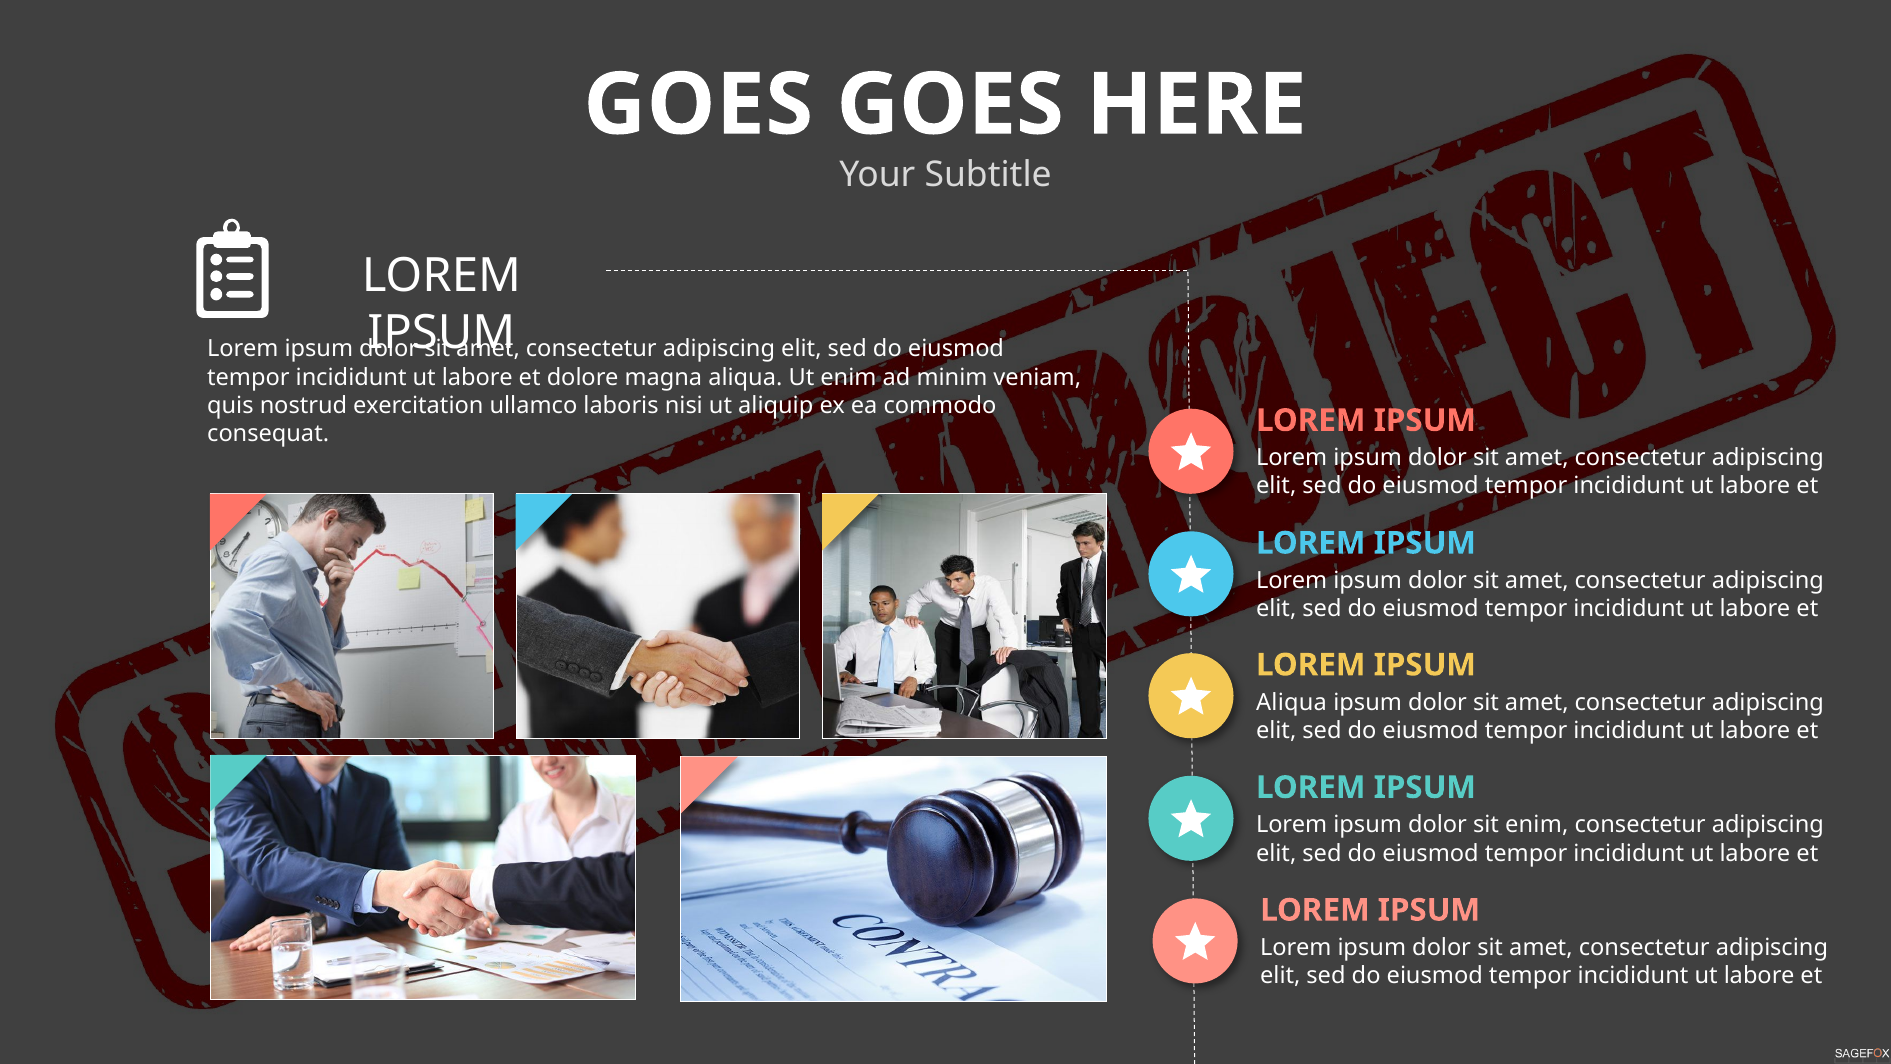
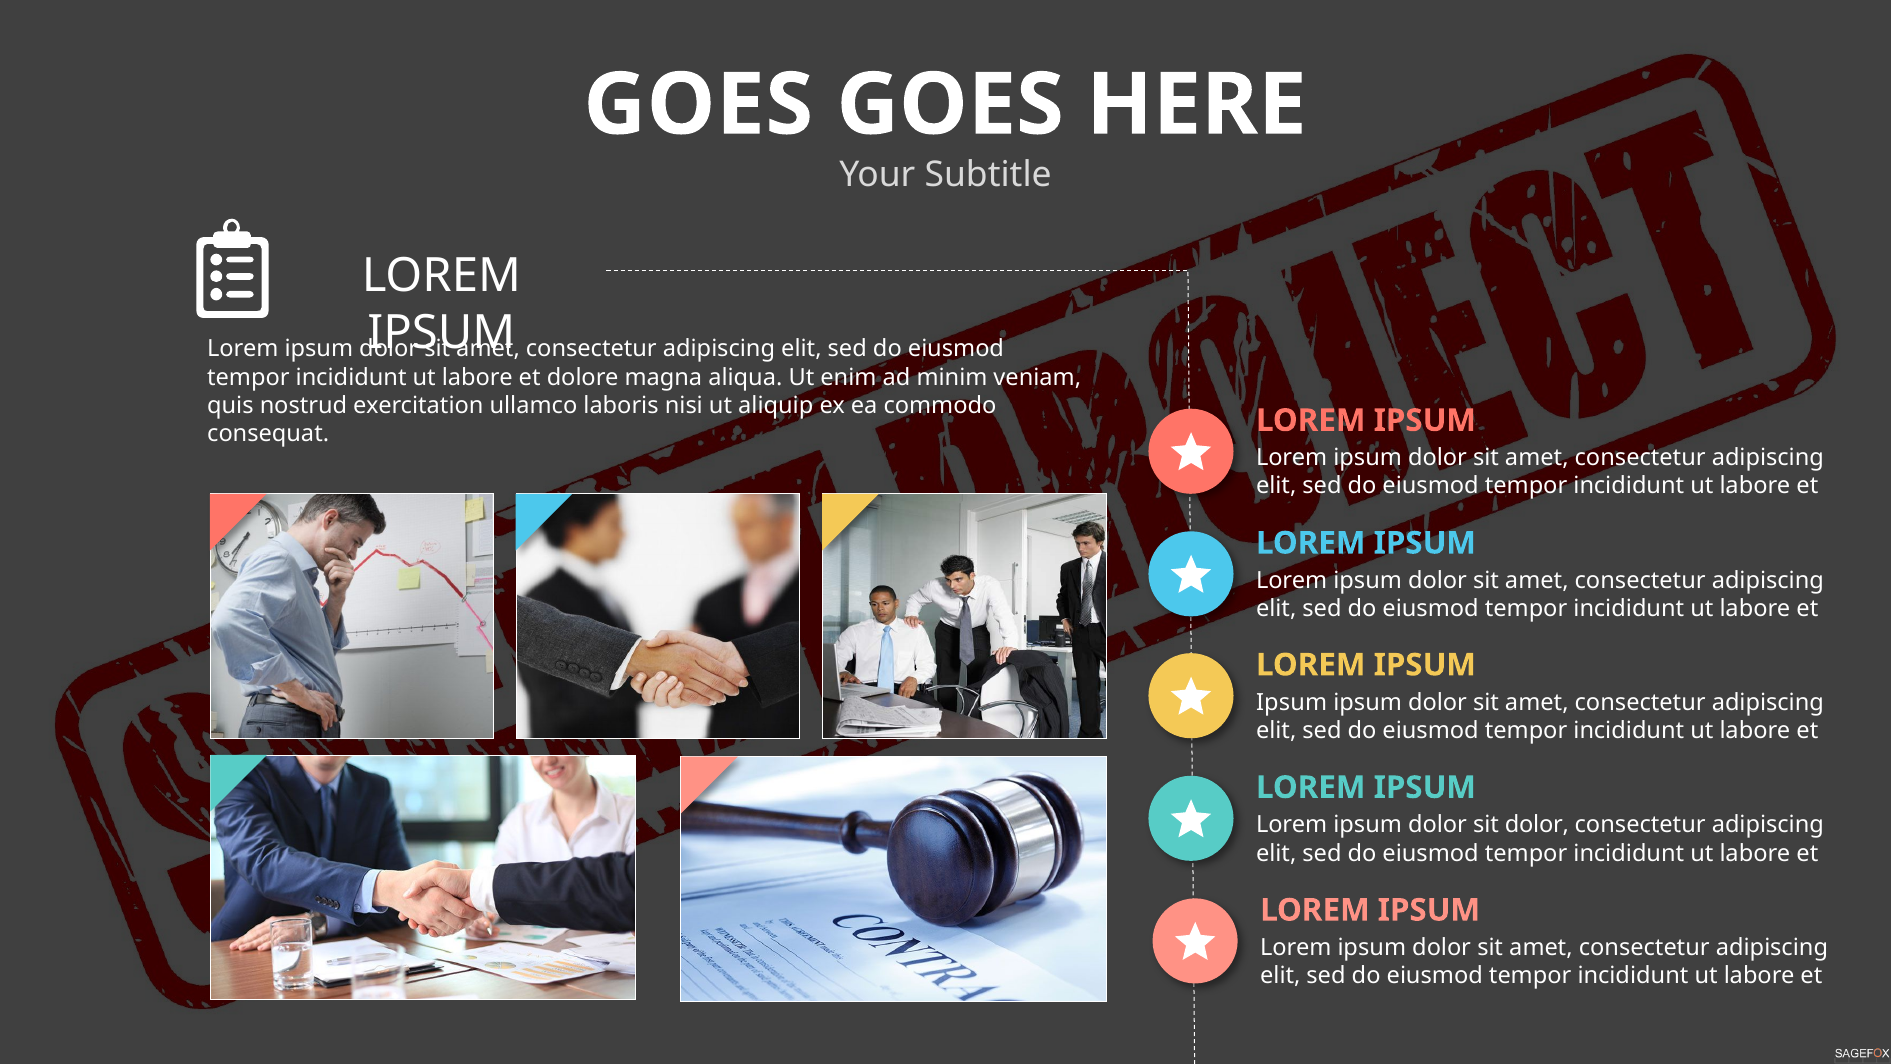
Aliqua: Aliqua -> Ipsum (1292, 702)
sit enim: enim -> dolor (1537, 825)
